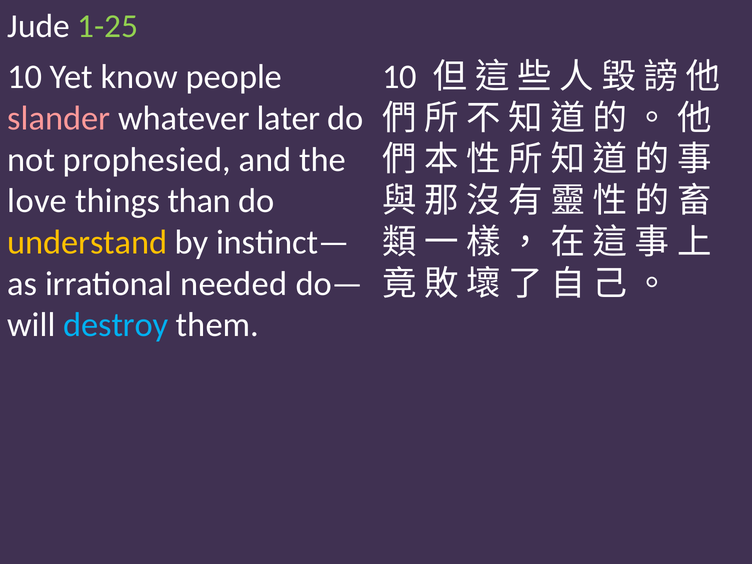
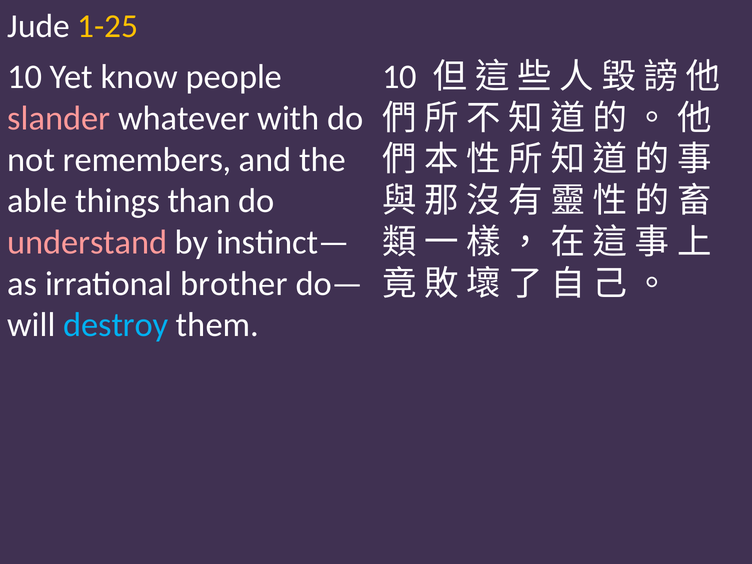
1-25 colour: light green -> yellow (108, 26)
later: later -> with (288, 118)
prophesied: prophesied -> remembers (147, 160)
love: love -> able (37, 201)
understand colour: yellow -> pink (87, 242)
needed: needed -> brother (234, 284)
